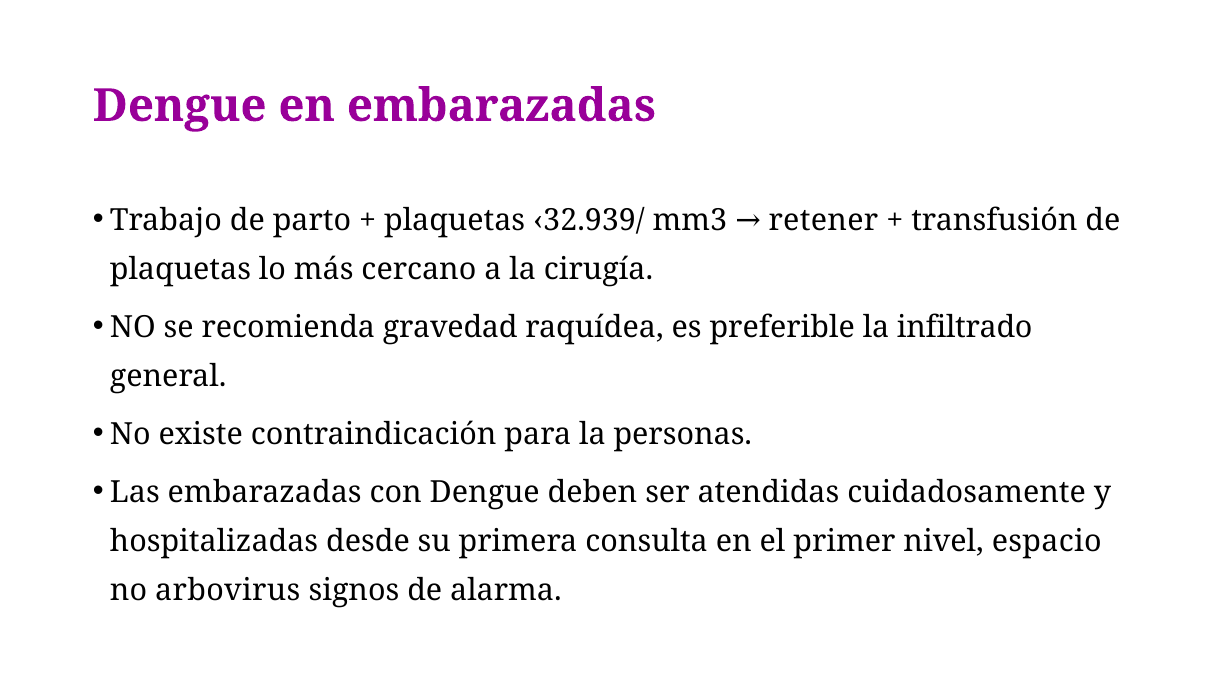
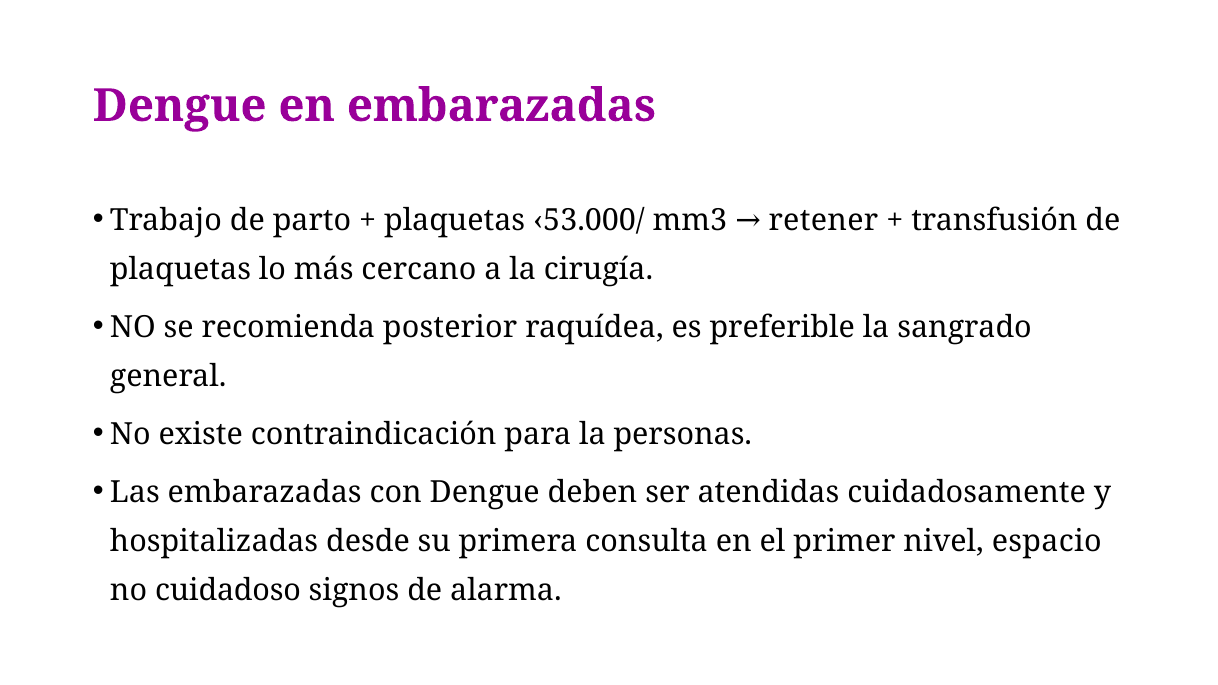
‹32.939/: ‹32.939/ -> ‹53.000/ (589, 220)
gravedad: gravedad -> posterior (450, 327)
infiltrado: infiltrado -> sangrado (965, 327)
arbovirus: arbovirus -> cuidadoso (228, 591)
